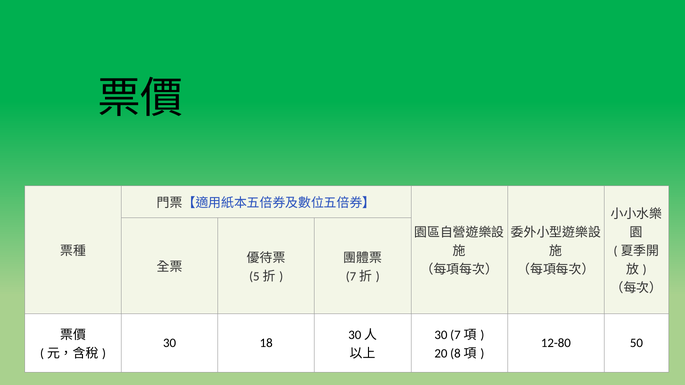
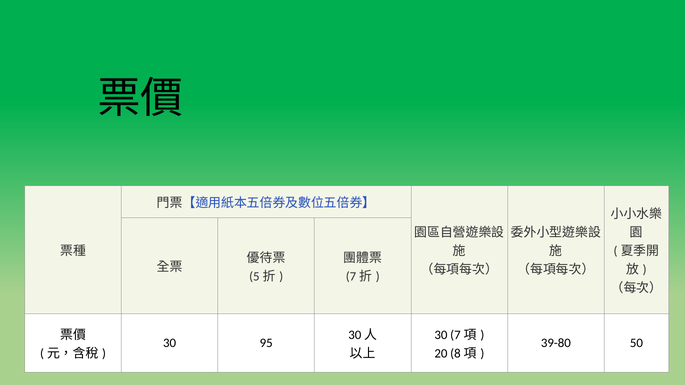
18: 18 -> 95 (266, 343)
12-80: 12-80 -> 39-80 (556, 343)
